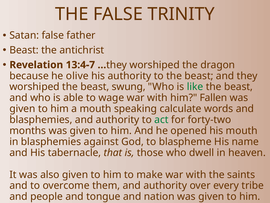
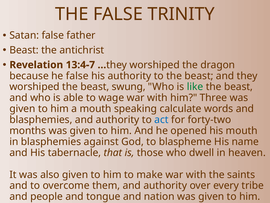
he olive: olive -> false (77, 76)
Fallen: Fallen -> Three (213, 98)
act colour: green -> blue (161, 119)
